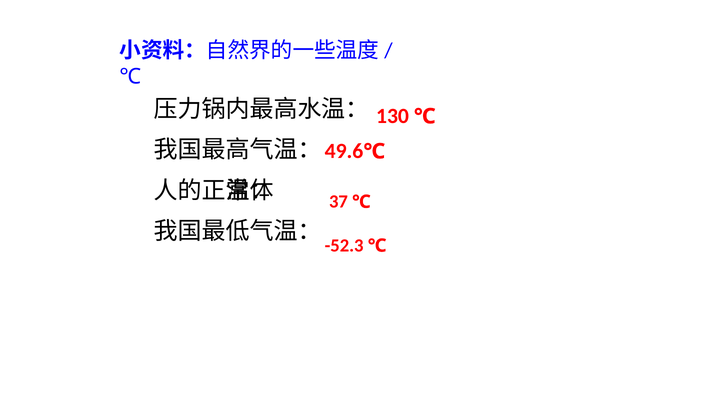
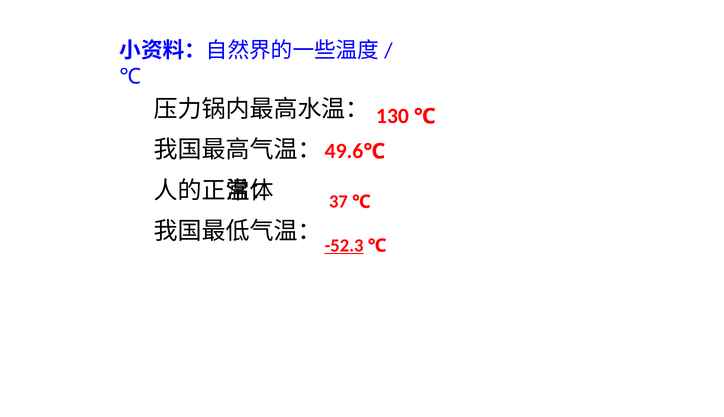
-52.3 underline: none -> present (344, 245)
